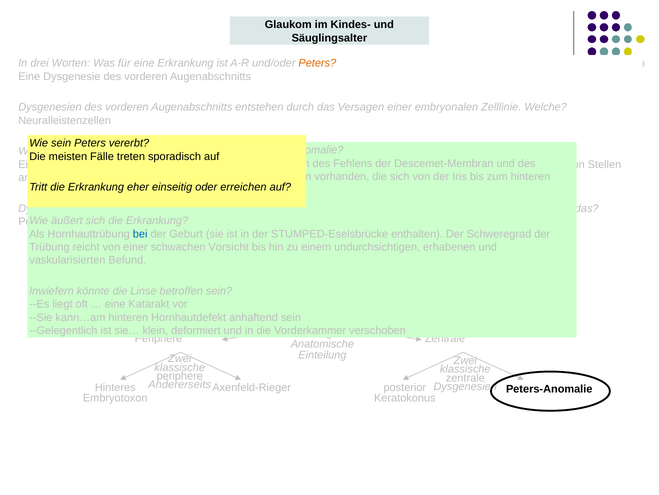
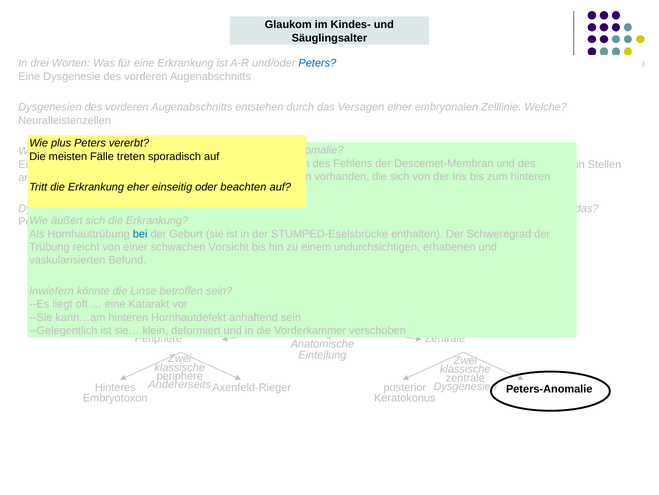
Peters colour: orange -> blue (317, 63)
sein: sein -> plus (61, 143)
erreichen: erreichen -> beachten (243, 187)
